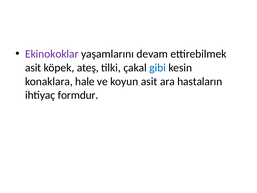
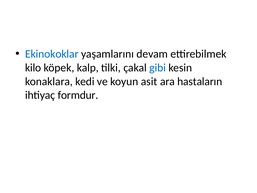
Ekinokoklar colour: purple -> blue (52, 54)
asit: asit -> kilo (33, 68)
ateş: ateş -> kalp (88, 68)
hale: hale -> kedi (85, 81)
